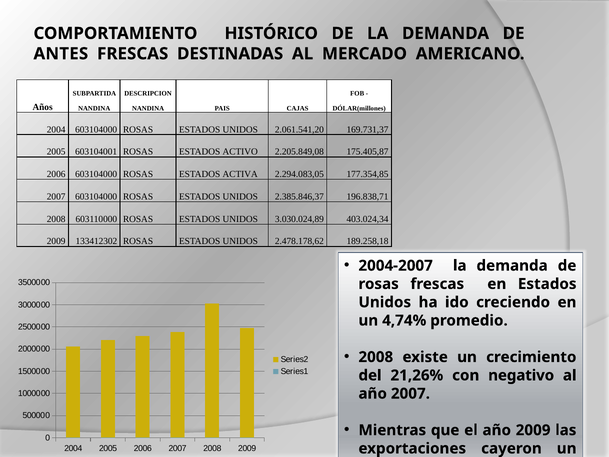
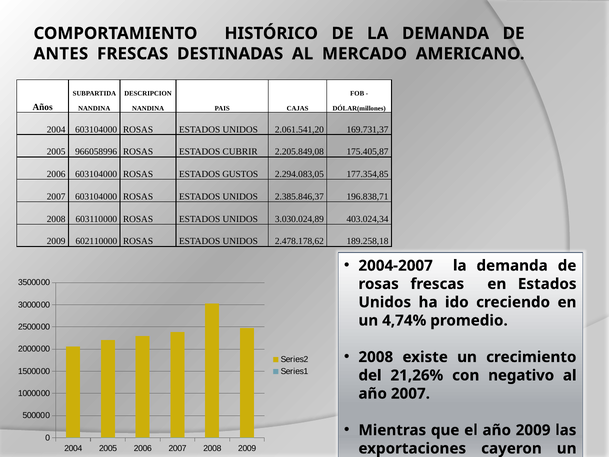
603104001: 603104001 -> 966058996 (96, 152)
ACTIVO: ACTIVO -> CUBRIR (240, 152)
ACTIVA: ACTIVA -> GUSTOS (240, 174)
133412302: 133412302 -> 602110000 (96, 241)
